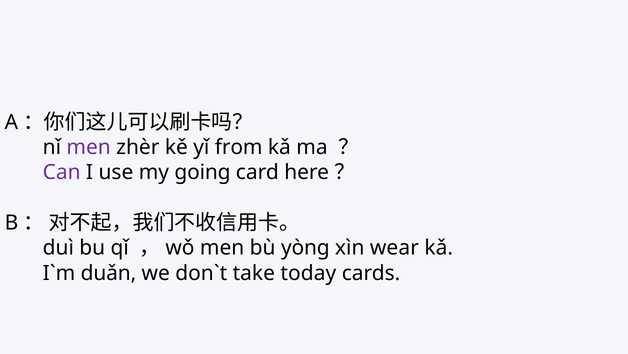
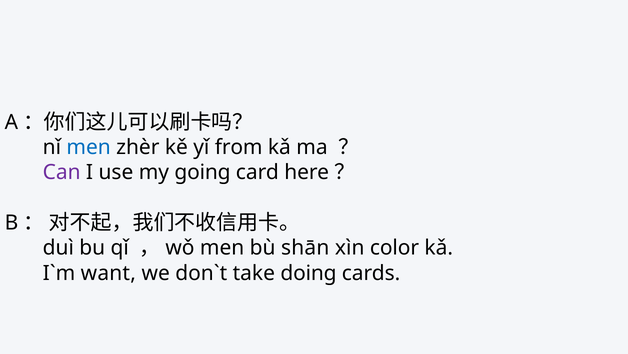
men colour: purple -> blue (89, 147)
yòng: yòng -> shān (305, 247)
wear: wear -> color (394, 247)
duǎn: duǎn -> want (108, 273)
today: today -> doing (308, 273)
